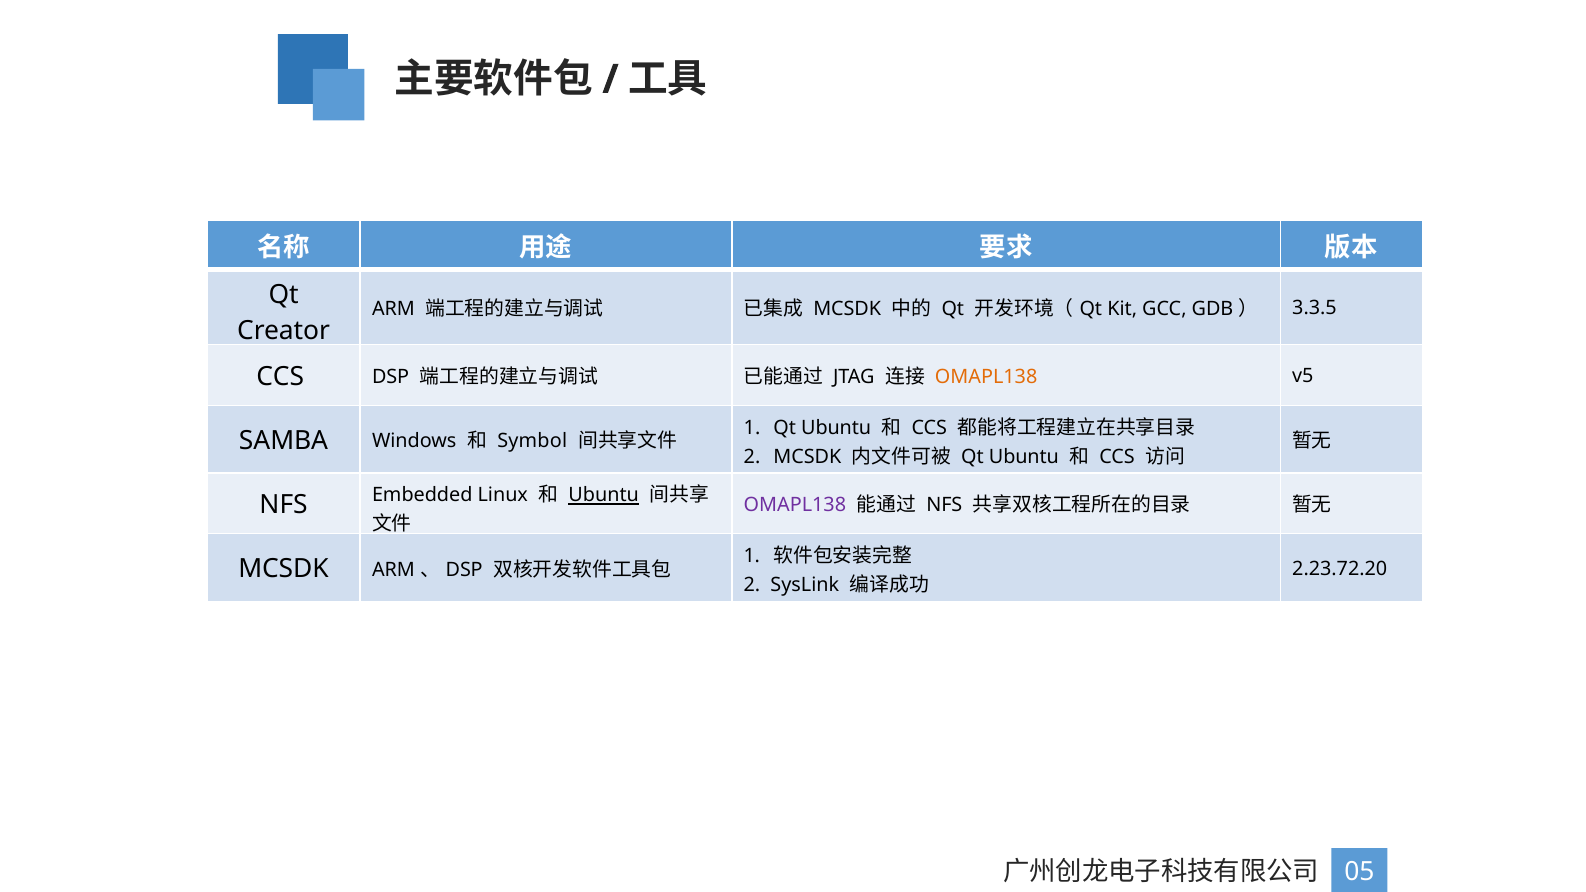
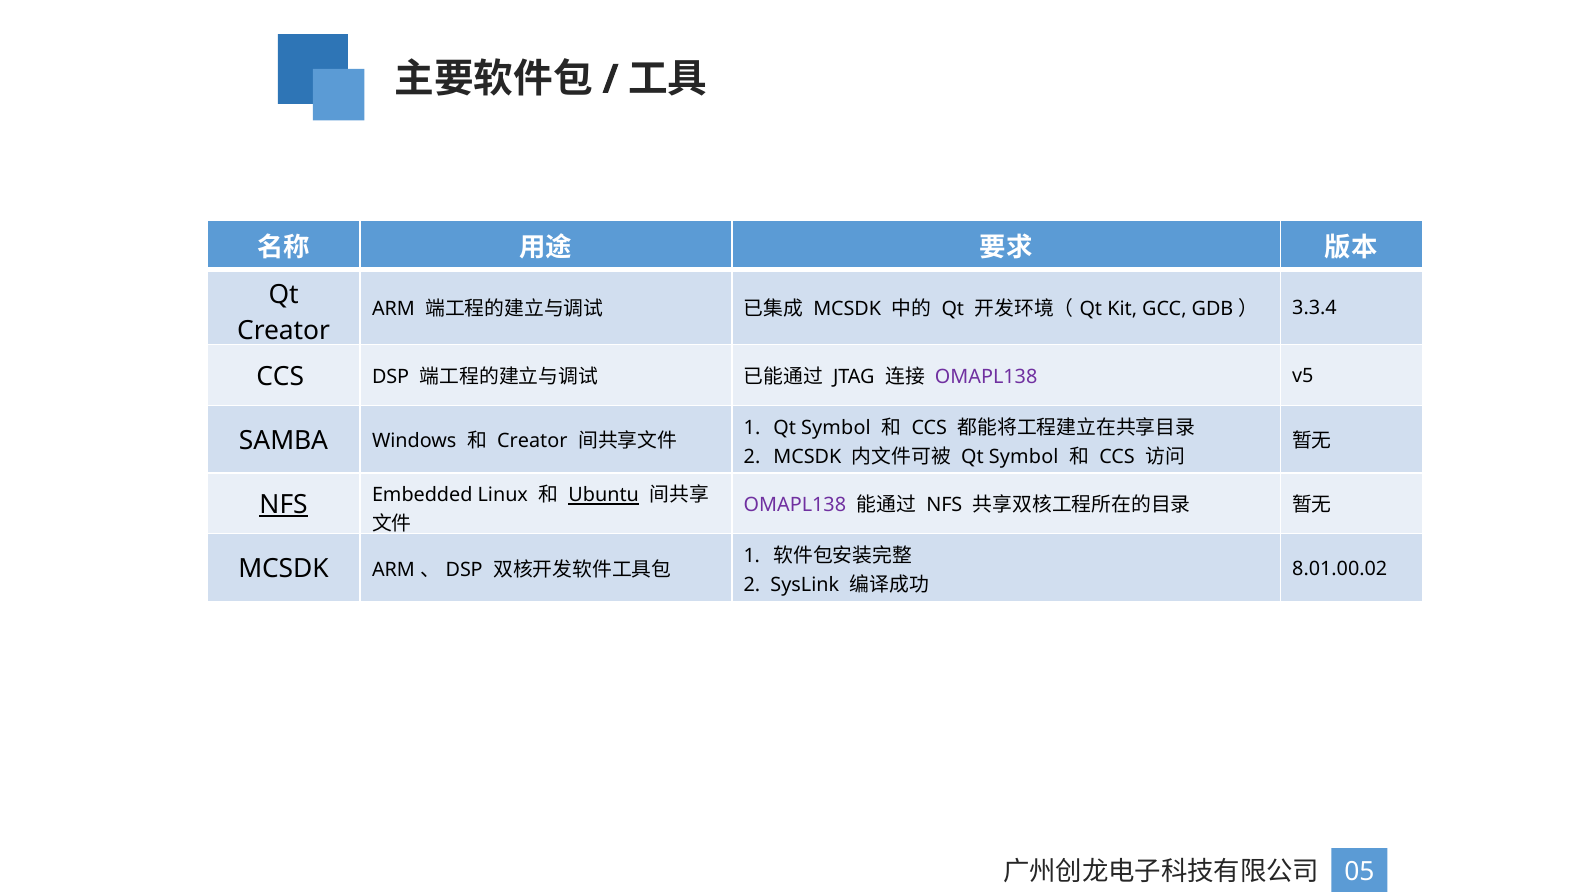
3.3.5: 3.3.5 -> 3.3.4 (1314, 308)
OMAPL138 colour: orange -> purple (986, 377)
Ubuntu: Ubuntu -> Symbol (836, 428)
Symbol: Symbol -> Creator (532, 441)
Ubuntu: Ubuntu -> Symbol (1024, 457)
NFS underline: none -> present (284, 505)
2.23.72.20: 2.23.72.20 -> 8.01.00.02 (1340, 569)
